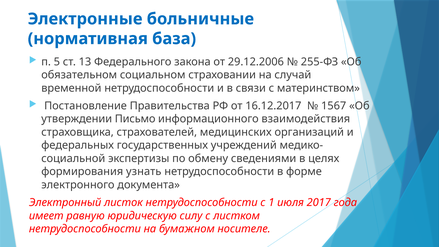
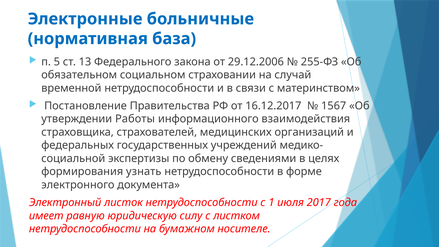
Письмо: Письмо -> Работы (135, 119)
